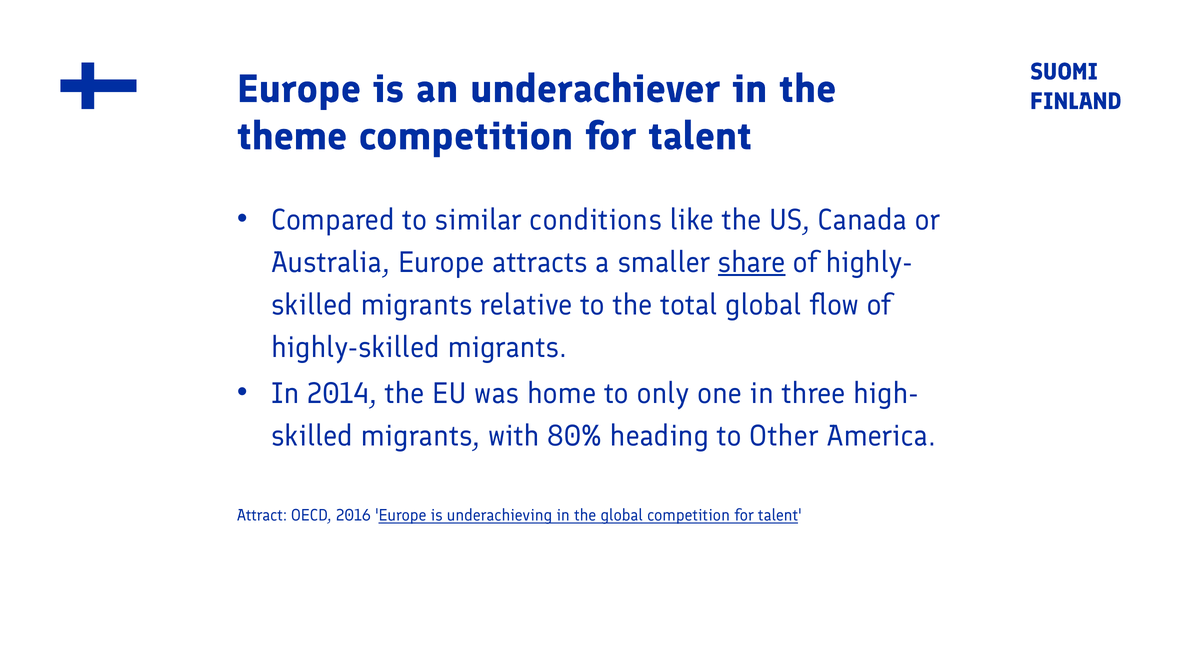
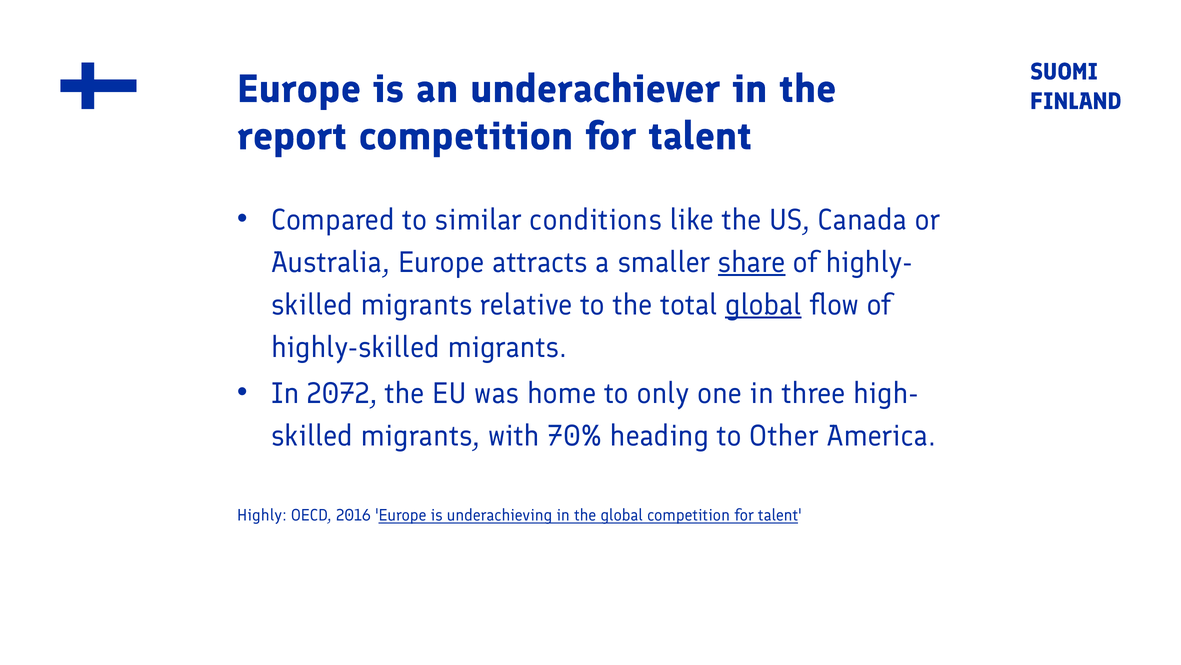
theme: theme -> report (292, 136)
global underline: none -> present (763, 305)
2014: 2014 -> 2072 (342, 393)
80%: 80% -> 70% (575, 435)
Attract: Attract -> Highly (262, 515)
